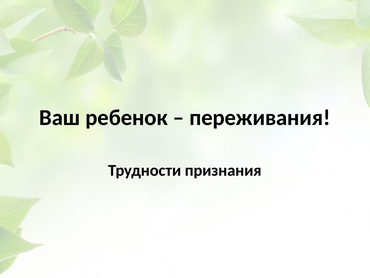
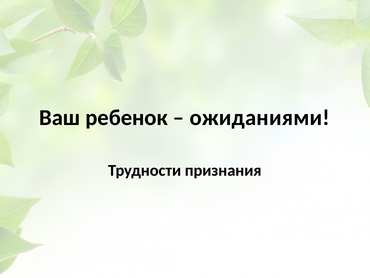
переживания: переживания -> ожиданиями (260, 118)
